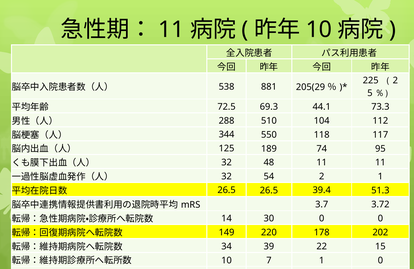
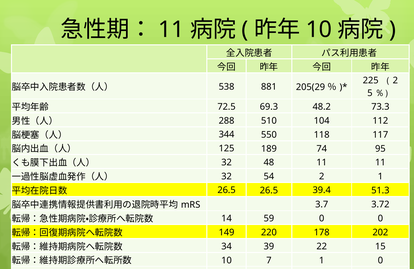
44.1: 44.1 -> 48.2 (322, 107)
30: 30 -> 59 (269, 219)
